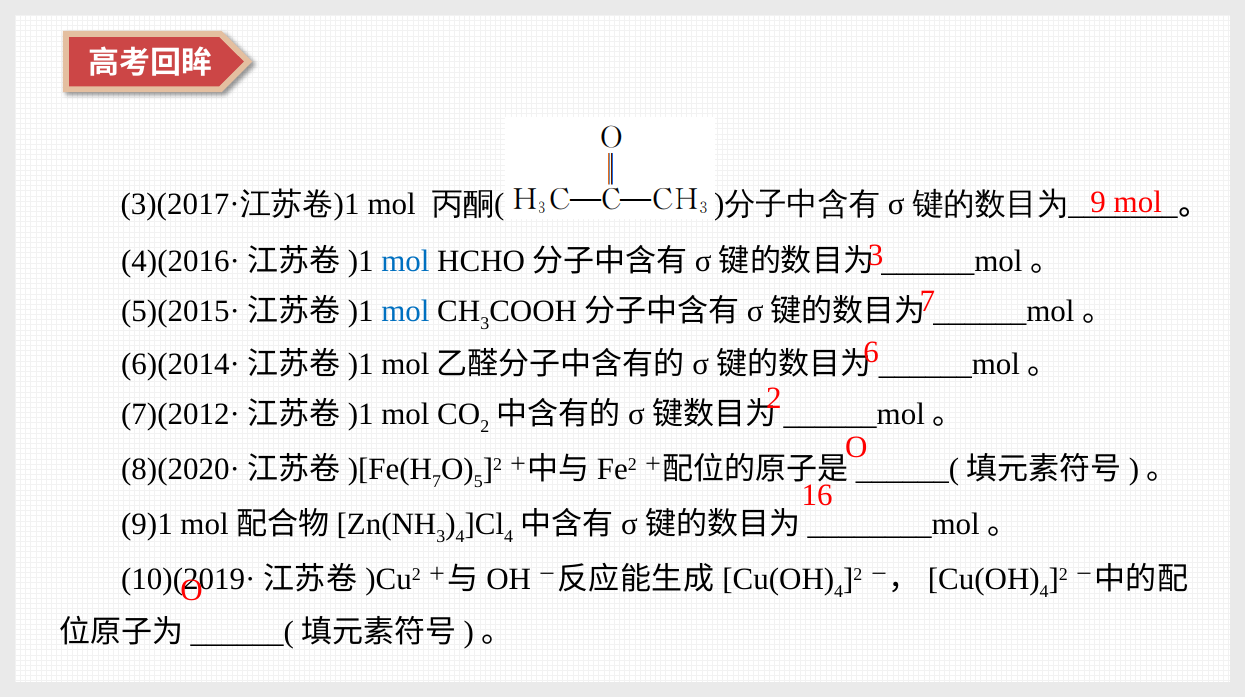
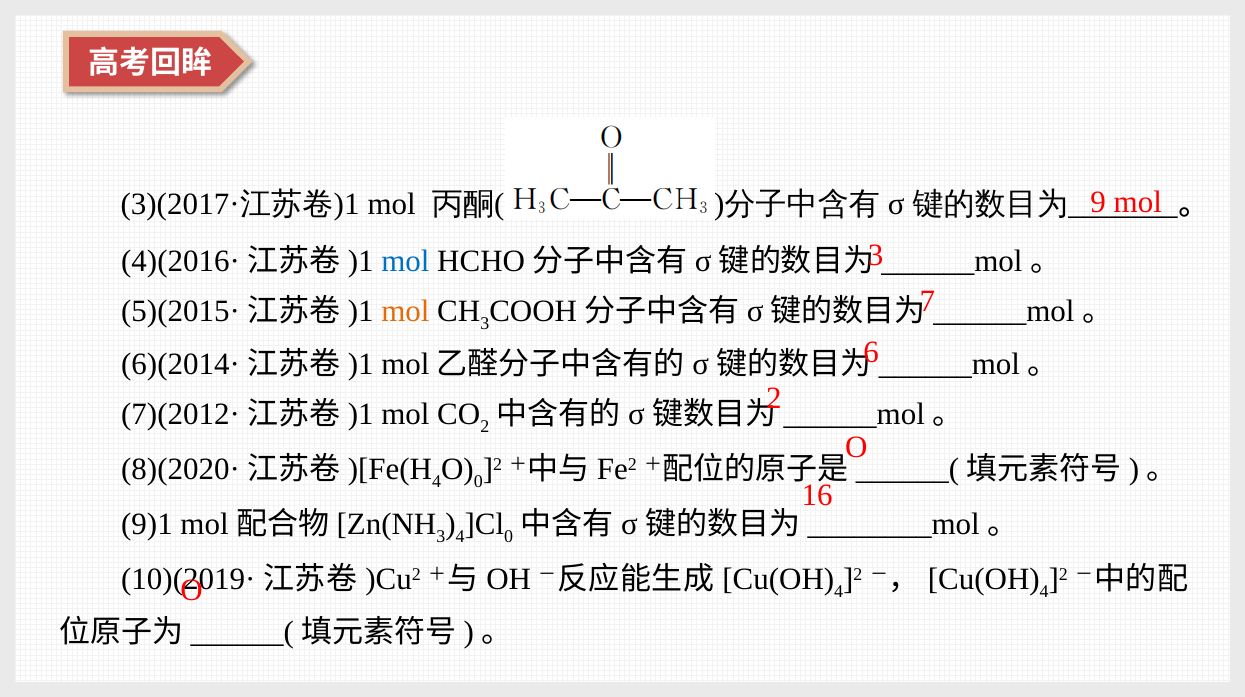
mol colour: blue -> orange (405, 311)
7: 7 -> 4 (437, 482)
O 5: 5 -> 0 (478, 482)
4: 4 -> 0 (509, 537)
